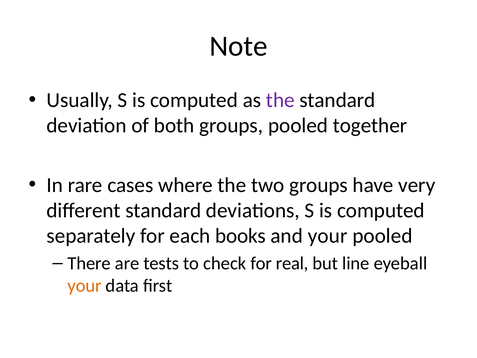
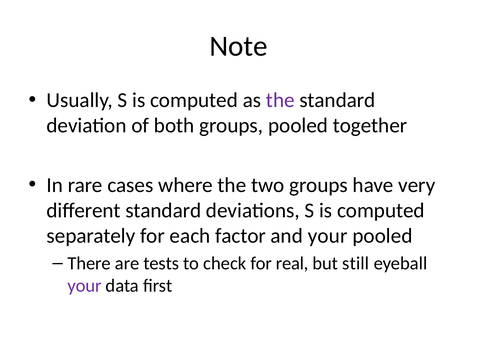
books: books -> factor (241, 236)
line: line -> still (356, 263)
your colour: orange -> purple (84, 285)
